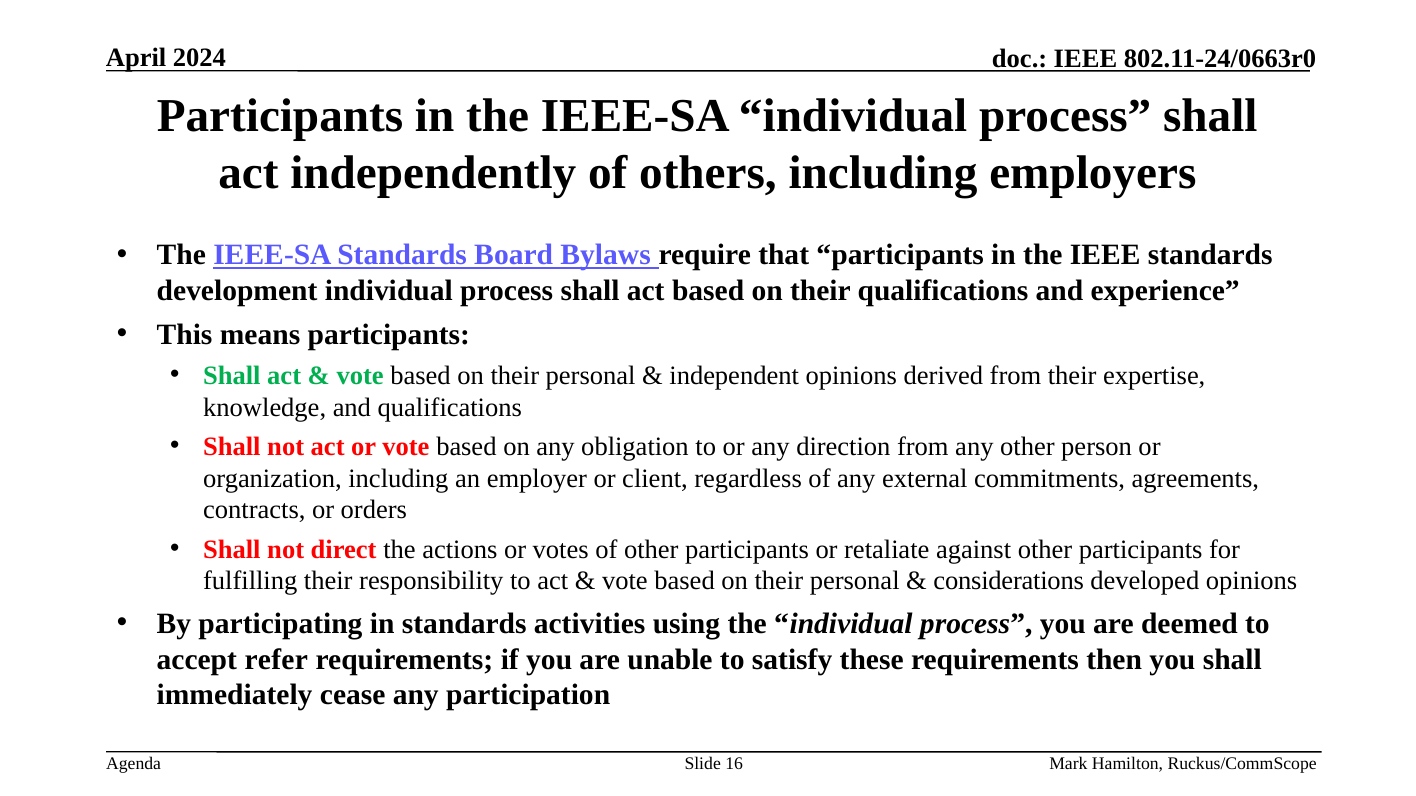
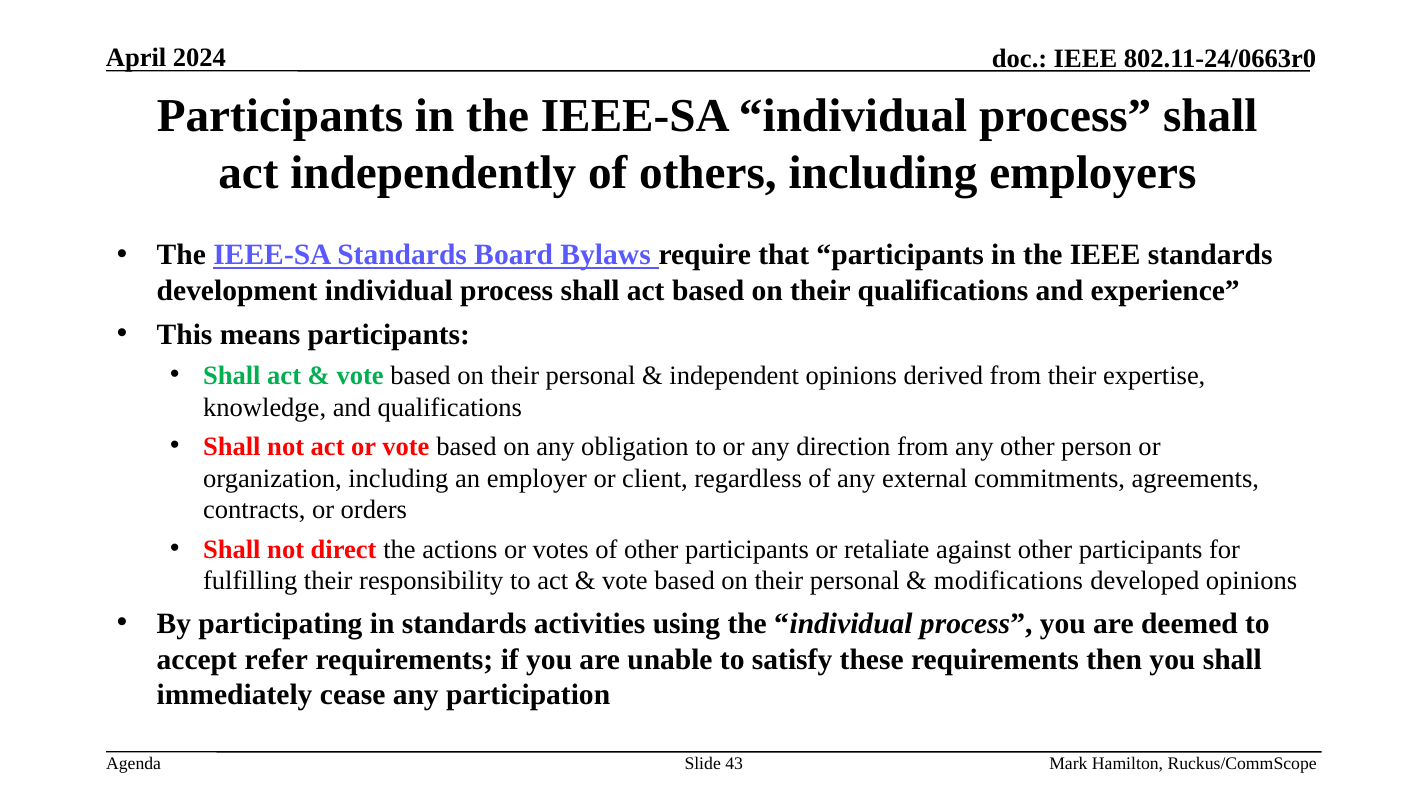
considerations: considerations -> modifications (1008, 582)
16: 16 -> 43 (734, 764)
